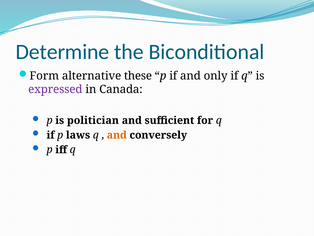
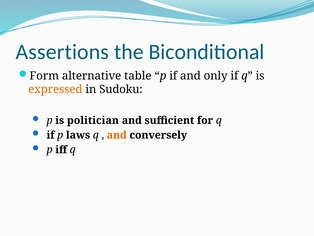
Determine: Determine -> Assertions (62, 52)
these: these -> table (138, 76)
expressed colour: purple -> orange (55, 89)
Canada: Canada -> Sudoku (121, 89)
